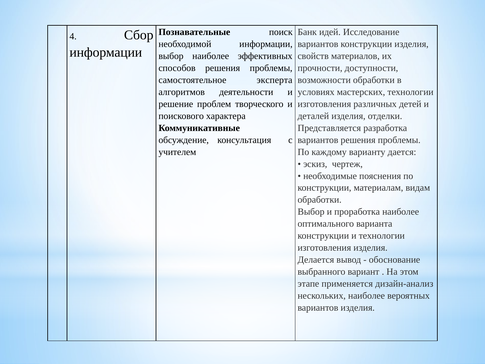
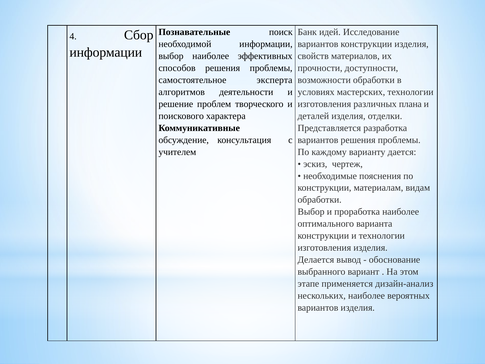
детей: детей -> плана (410, 104)
